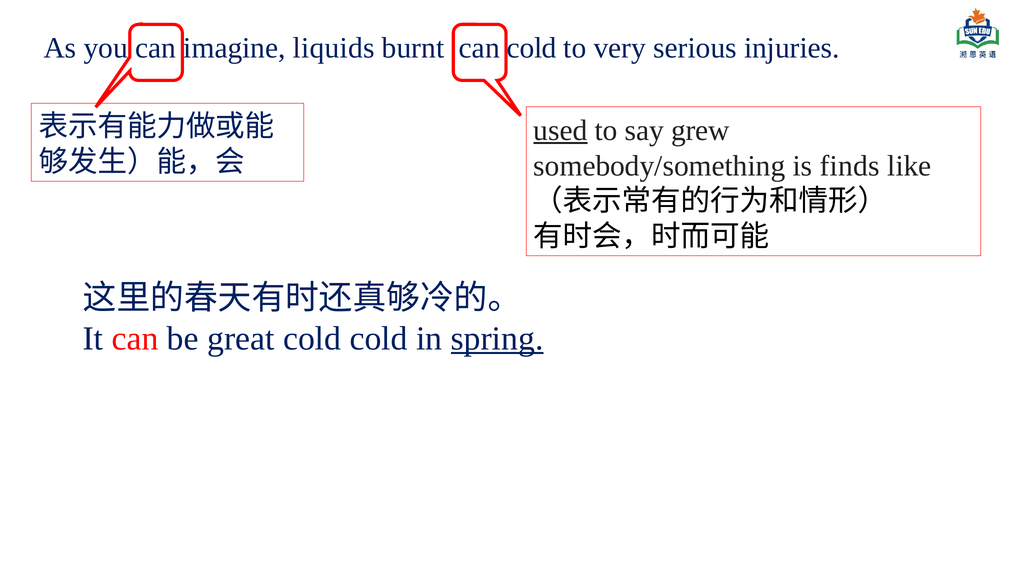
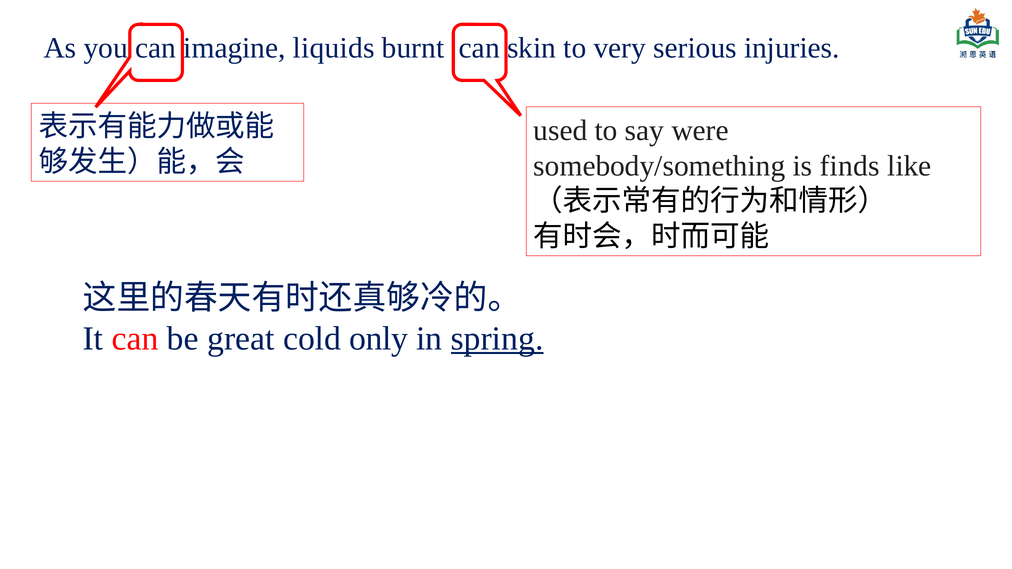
can cold: cold -> skin (532, 48)
used underline: present -> none (560, 130)
grew: grew -> were (700, 130)
cold cold: cold -> only (379, 339)
